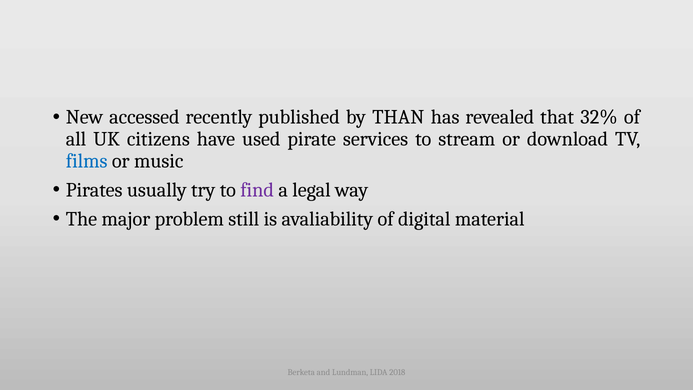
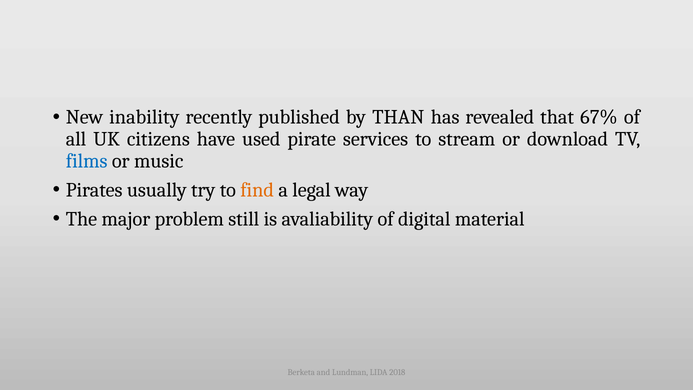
accessed: accessed -> inability (144, 117)
32%: 32% -> 67% (599, 117)
find colour: purple -> orange (257, 190)
